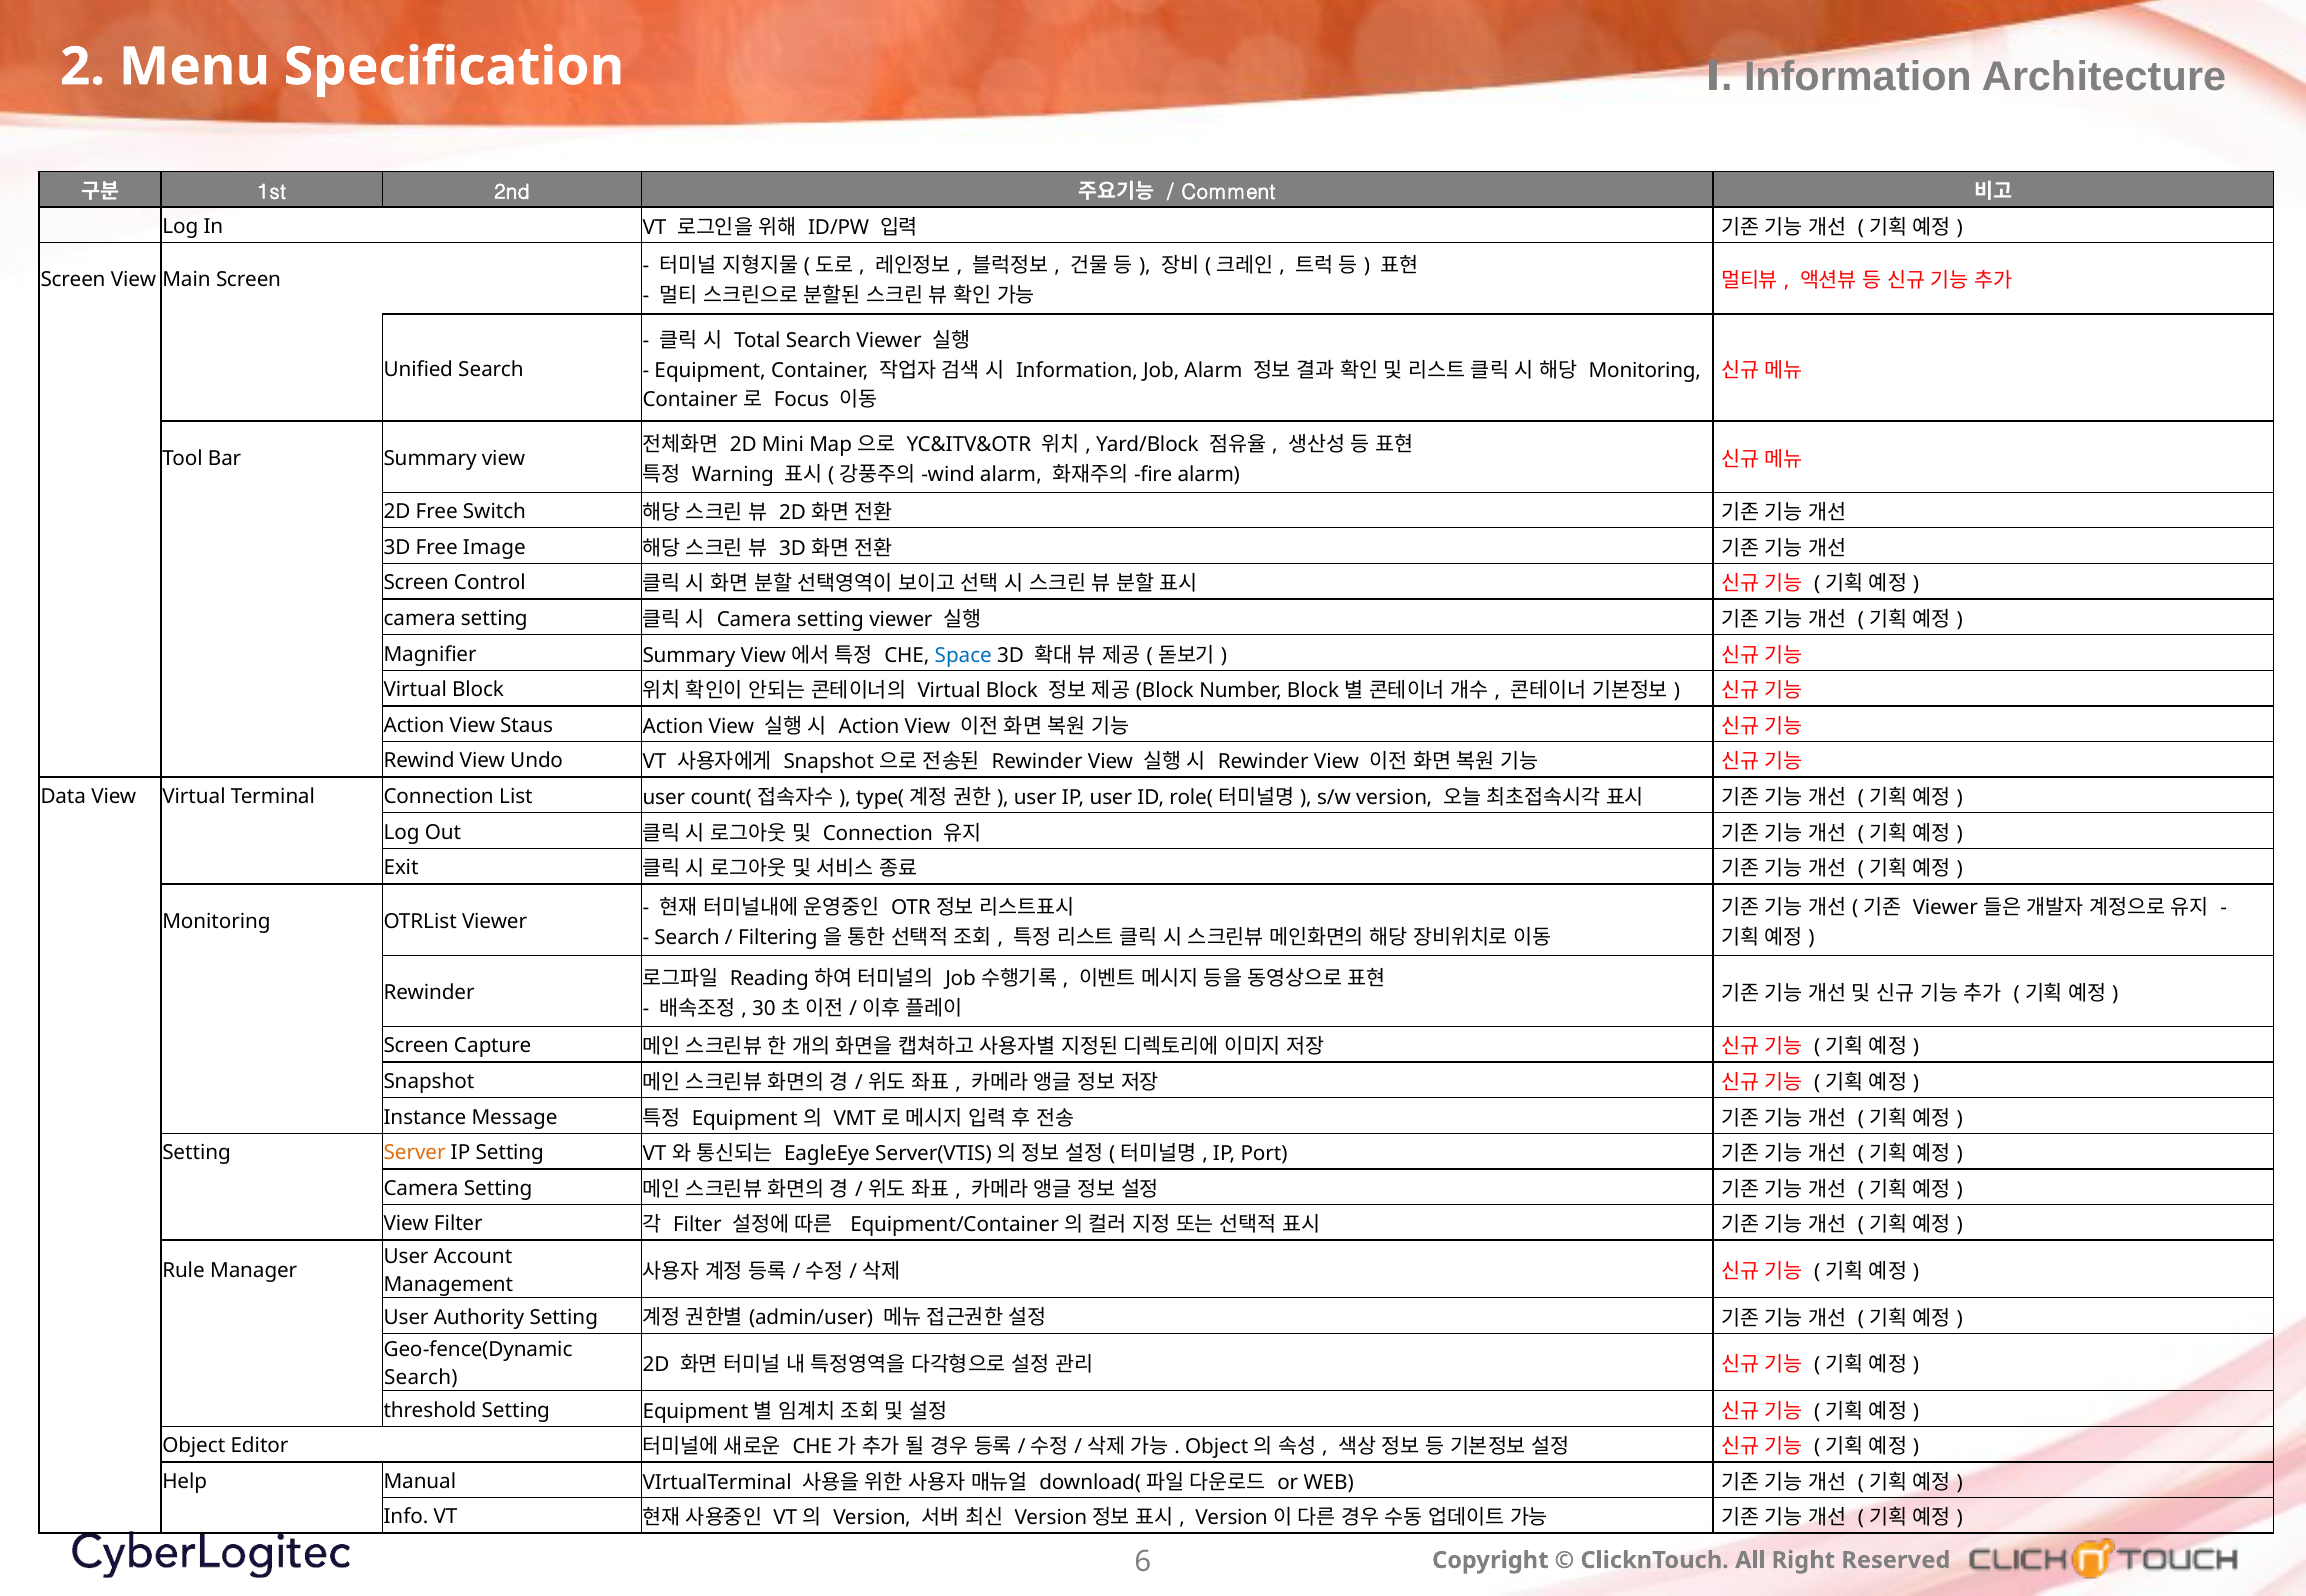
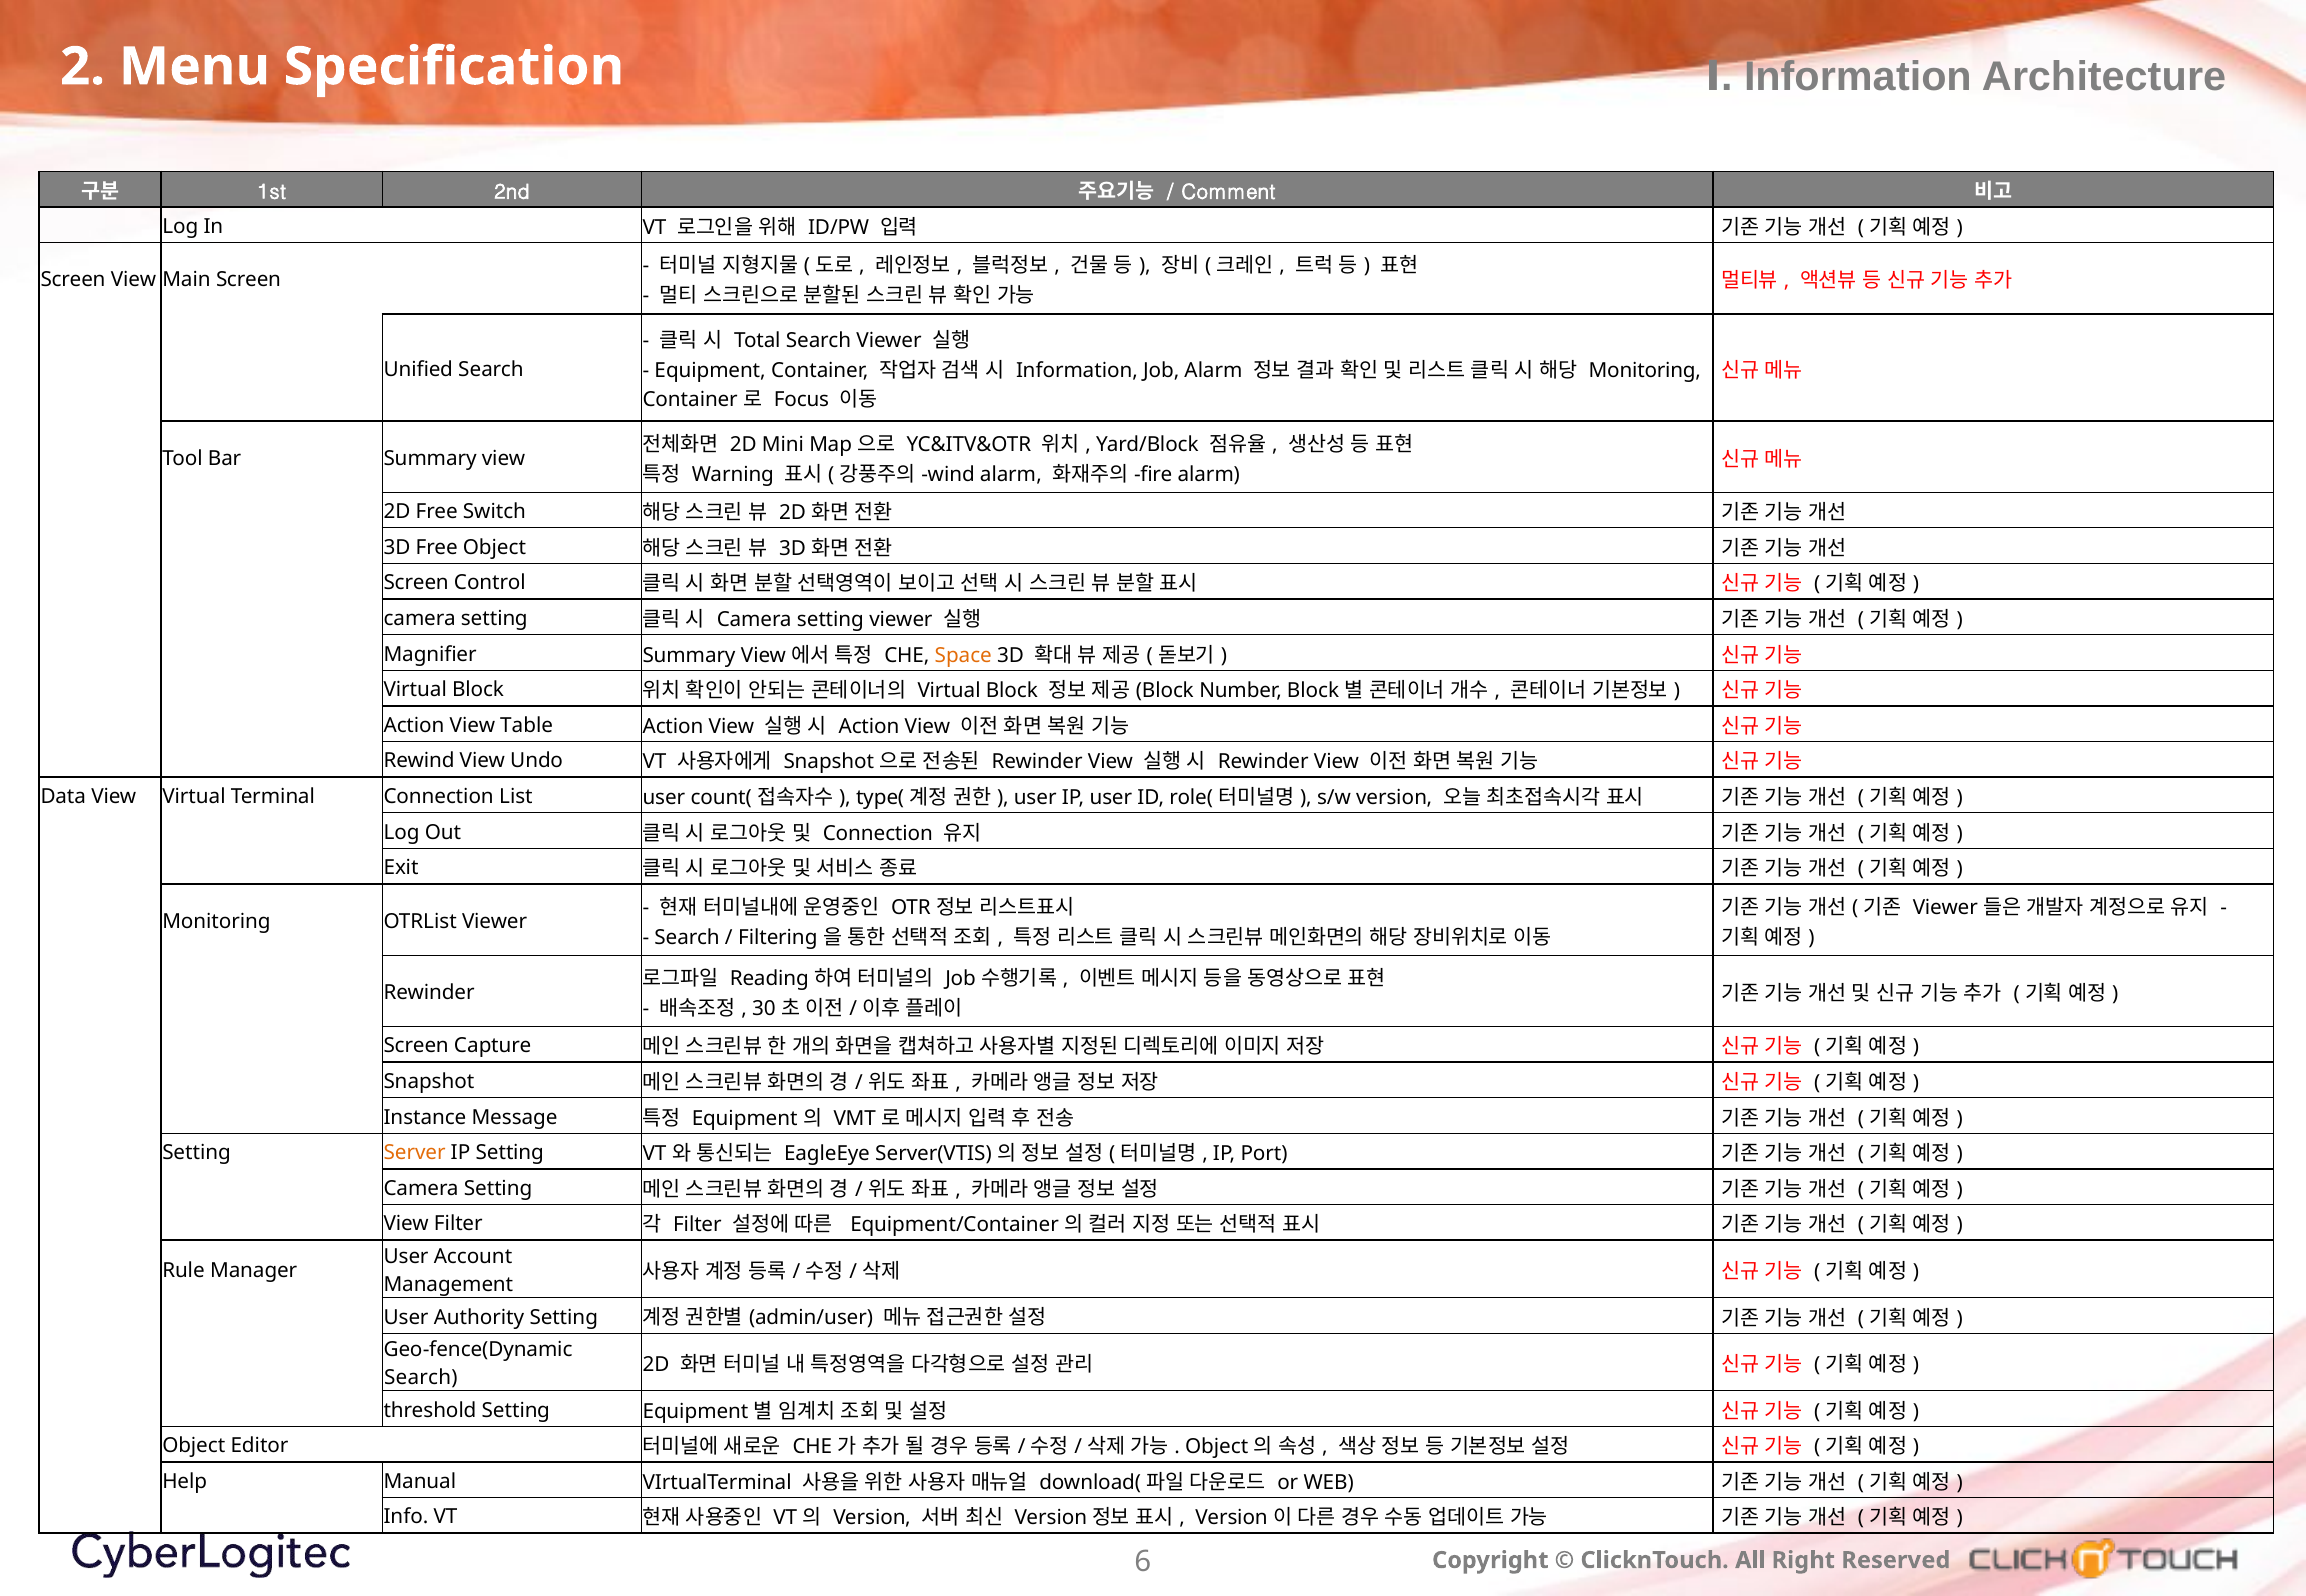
Free Image: Image -> Object (494, 548)
Space colour: blue -> orange (963, 655)
Staus: Staus -> Table (527, 726)
